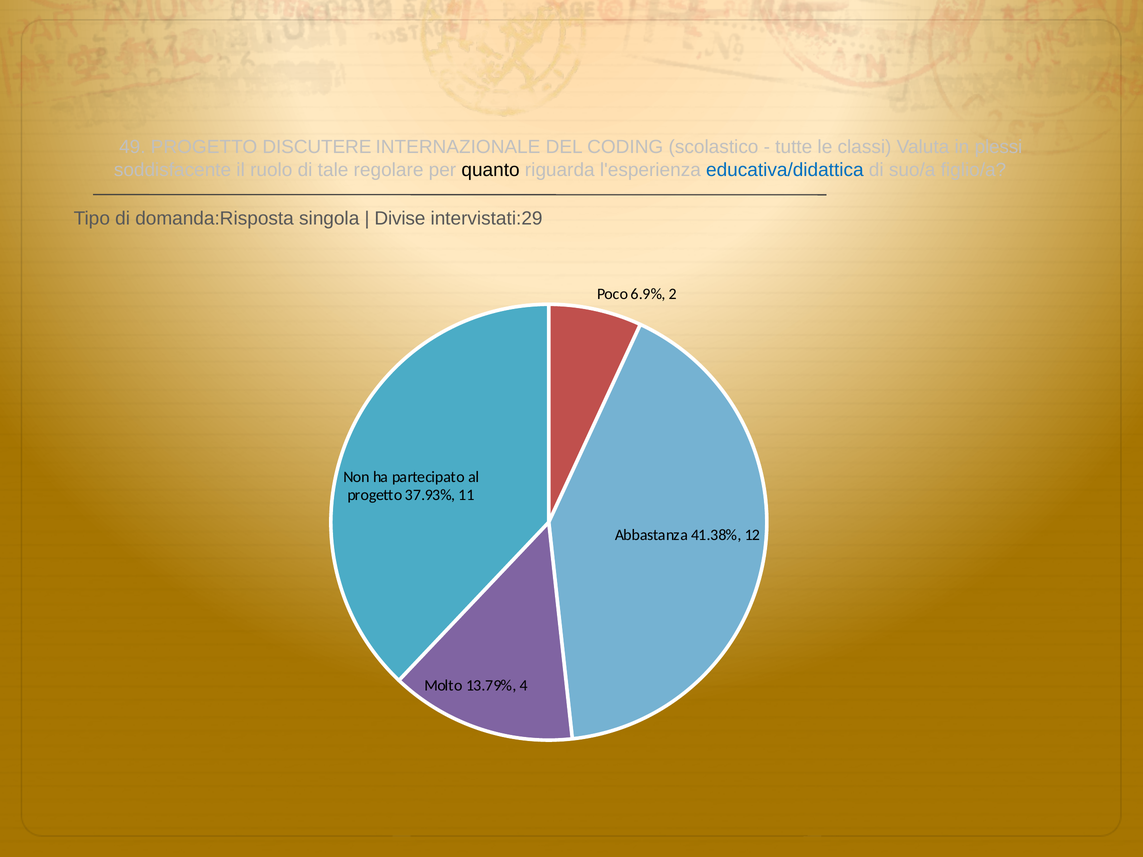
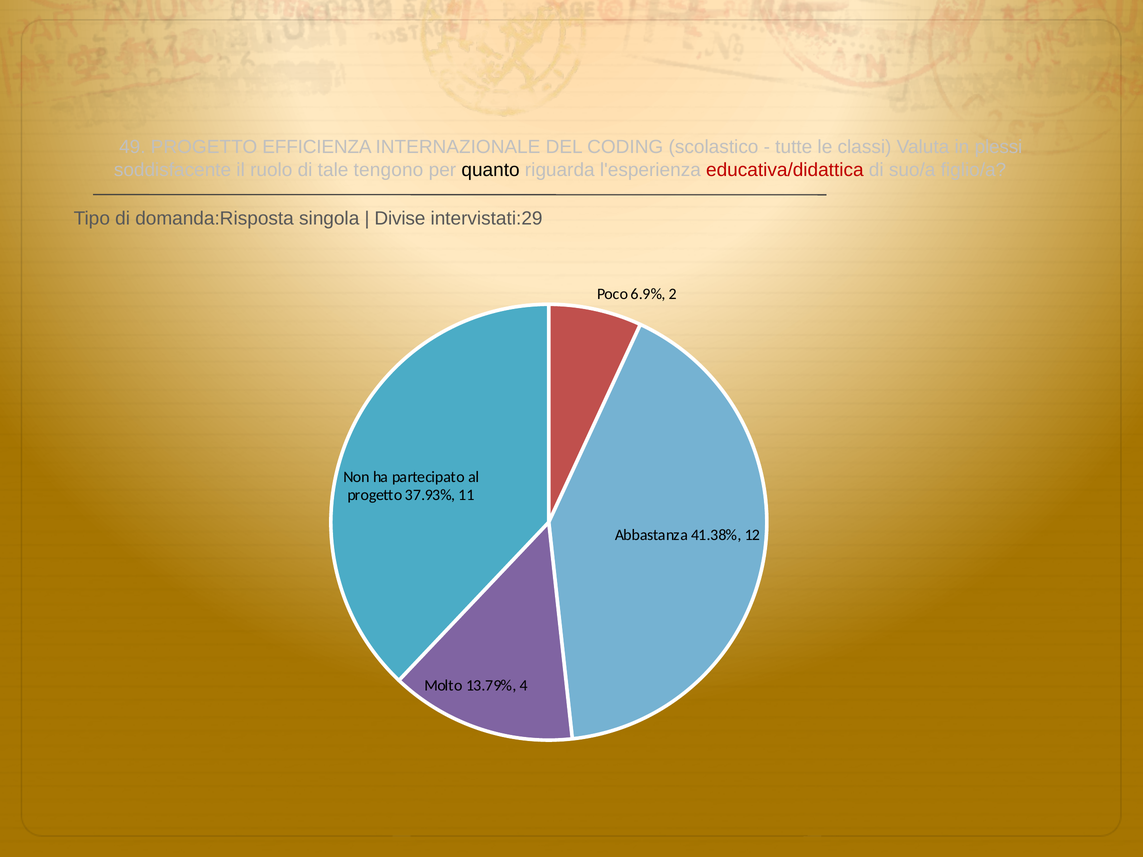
DISCUTERE: DISCUTERE -> EFFICIENZA (317, 147)
regolare: regolare -> tengono (388, 170)
educativa/didattica colour: blue -> red (785, 170)
